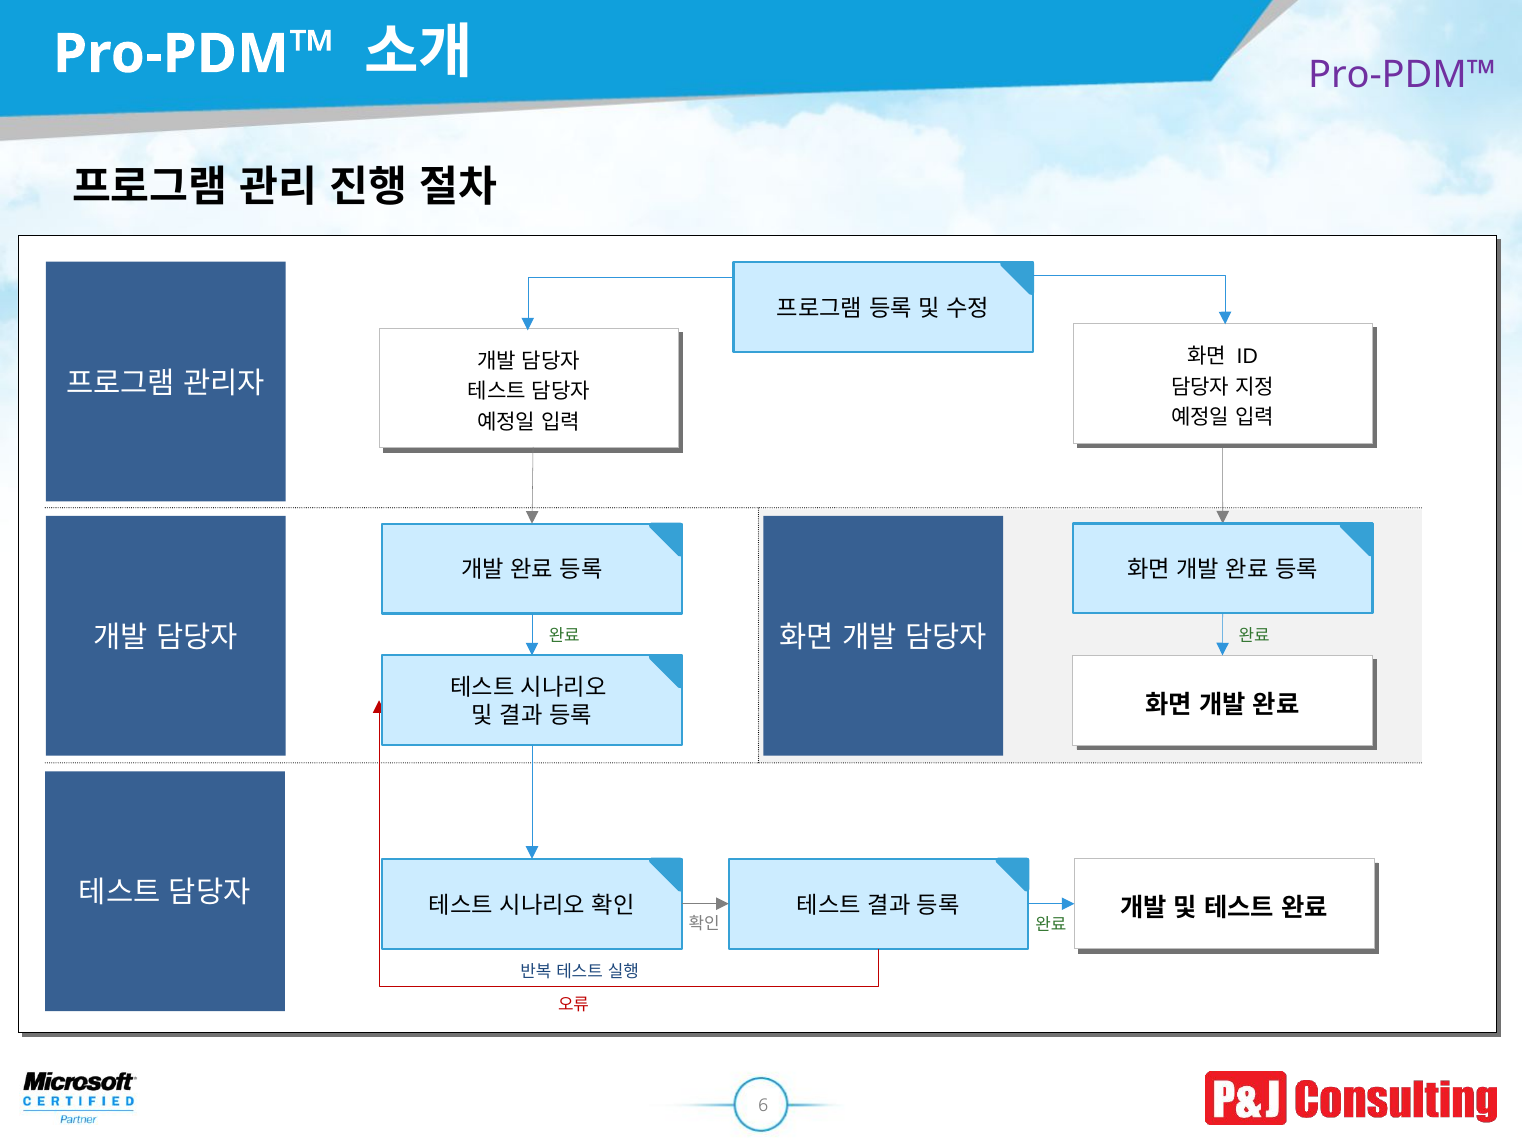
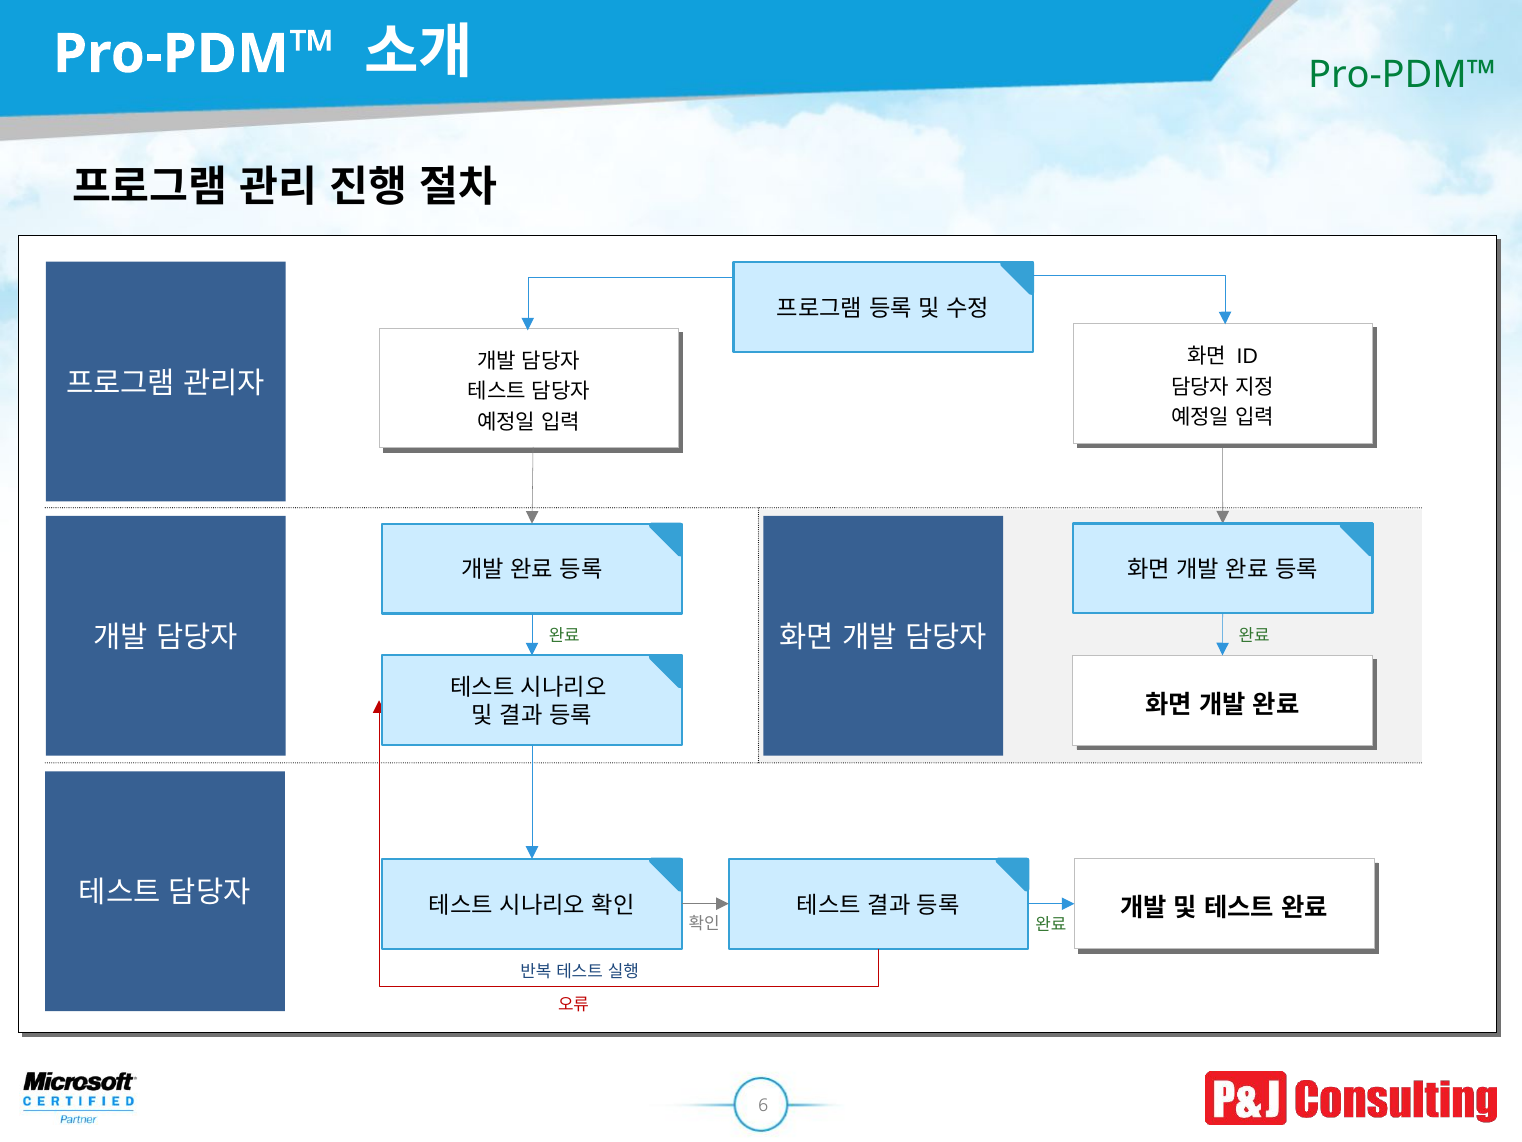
Pro-PDM™ colour: purple -> green (1402, 75)
